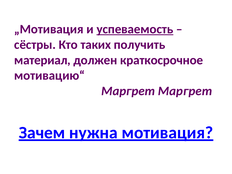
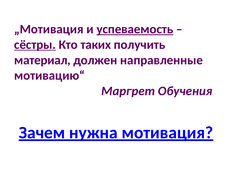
сёстры underline: none -> present (35, 45)
краткосрочное: краткосрочное -> направленные (162, 60)
Маргрет Маргрет: Маргрет -> Обучения (185, 91)
